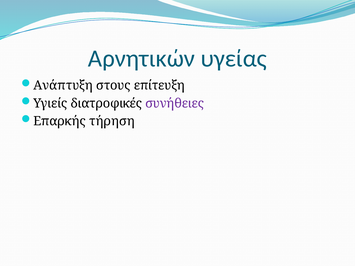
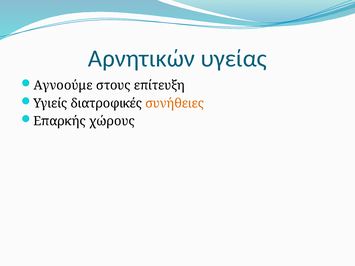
Ανάπτυξη: Ανάπτυξη -> Αγνοούμε (63, 85)
συνήθειες colour: purple -> orange (175, 103)
τήρηση: τήρηση -> χώρους (112, 121)
